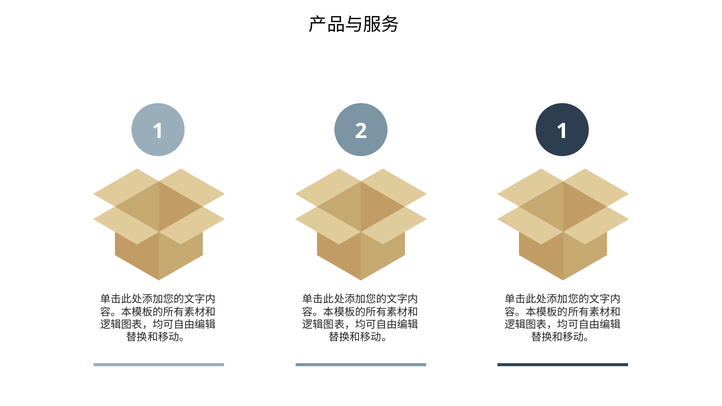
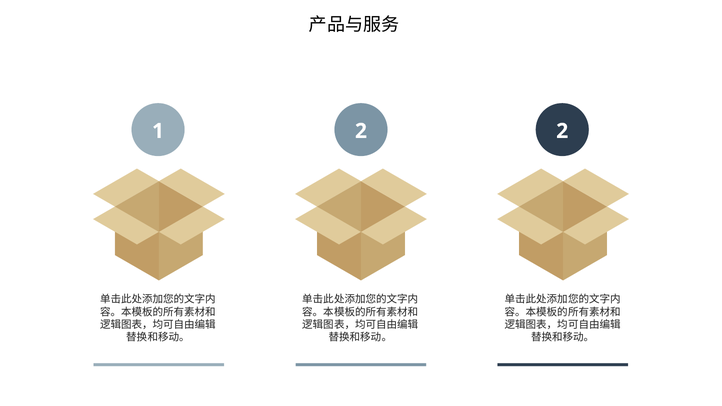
1 1: 1 -> 2 (562, 131)
